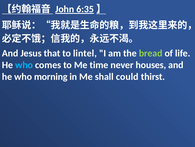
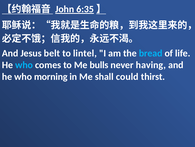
that: that -> belt (52, 53)
bread colour: light green -> light blue (151, 53)
time: time -> bulls (99, 65)
houses: houses -> having (151, 65)
